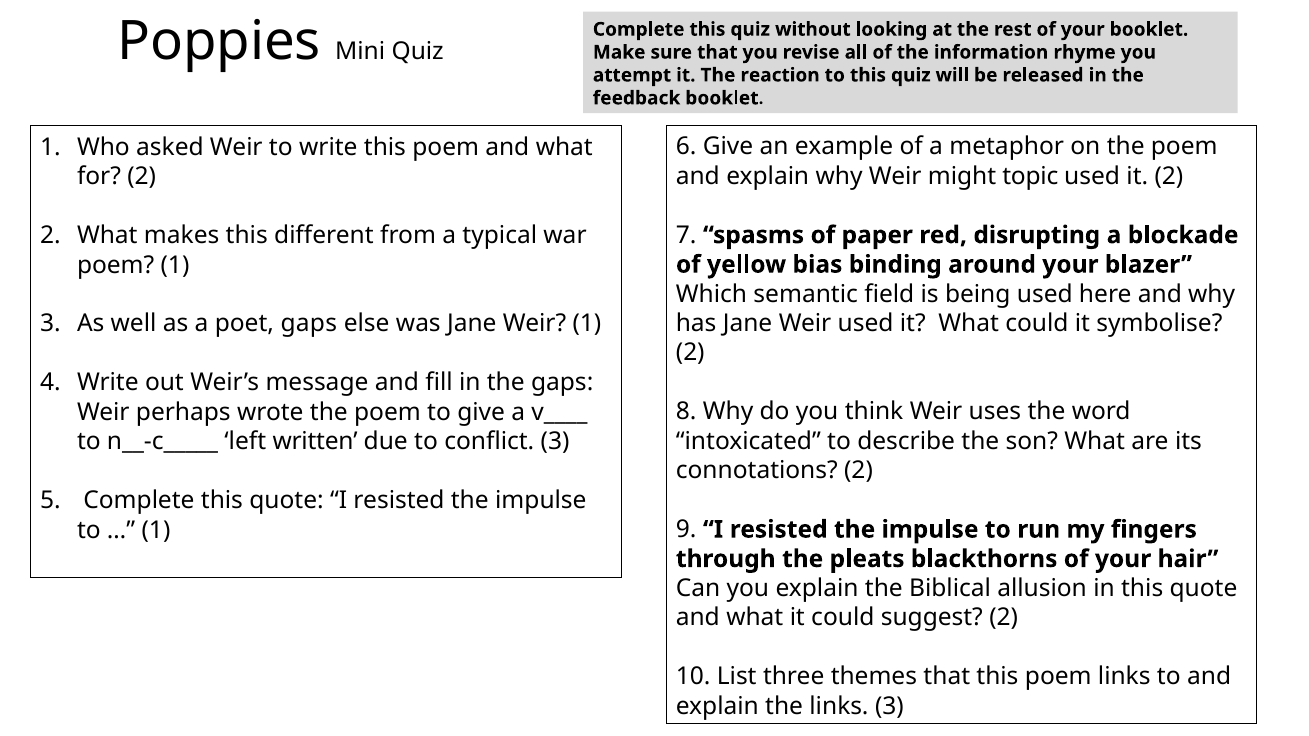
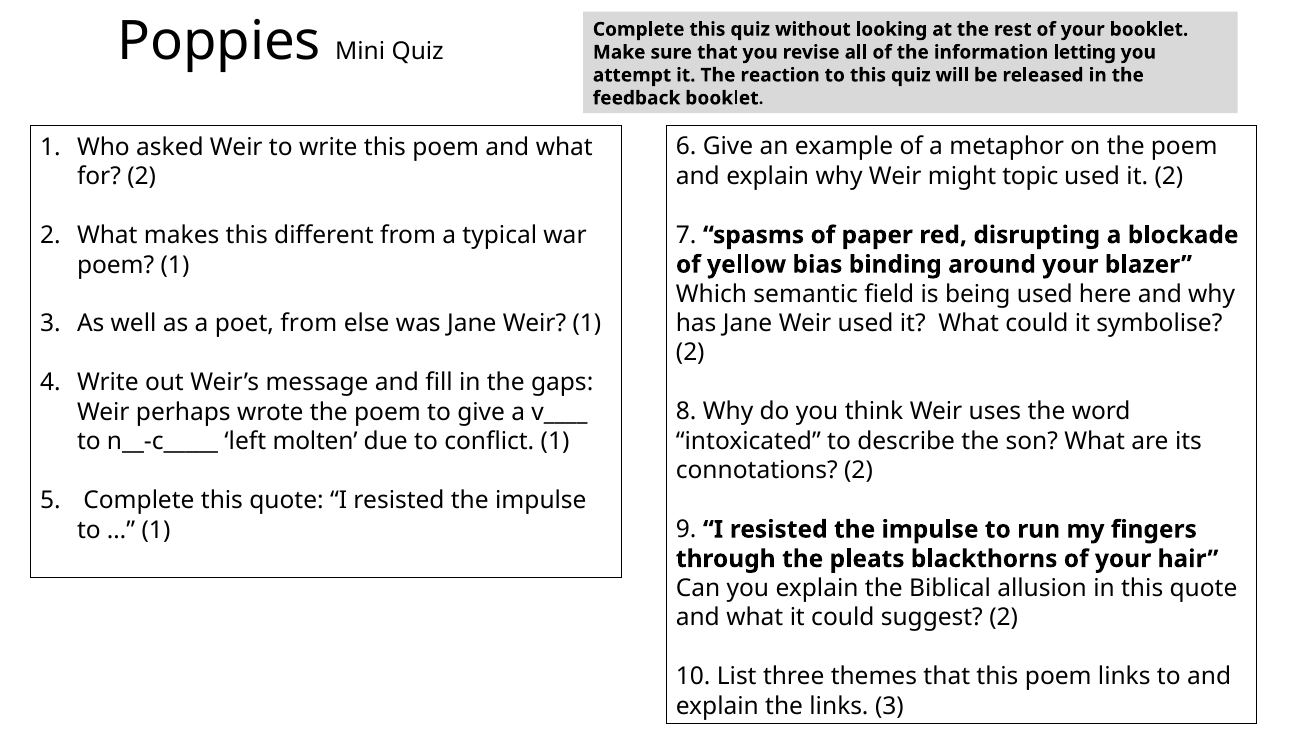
rhyme: rhyme -> letting (1085, 52)
poet gaps: gaps -> from (309, 324)
written: written -> molten (315, 442)
conflict 3: 3 -> 1 (555, 442)
